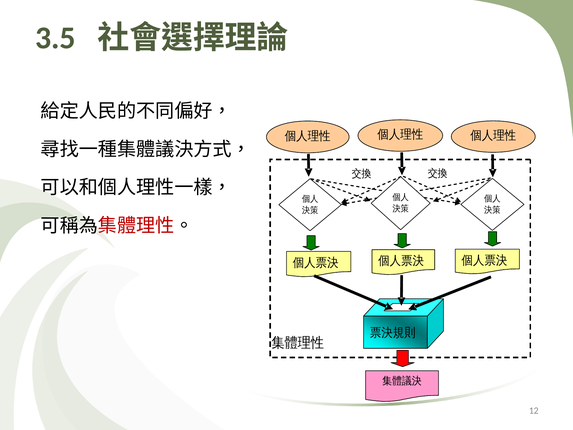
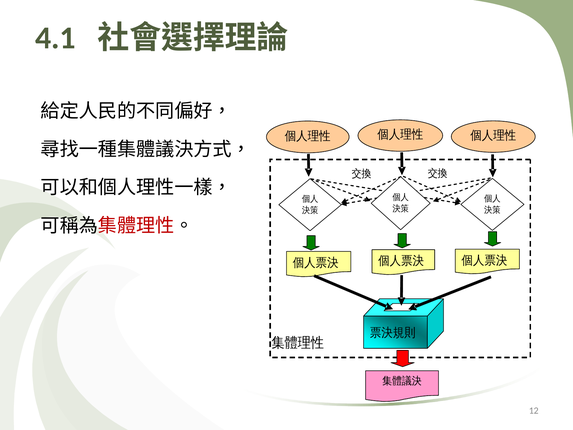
3.5: 3.5 -> 4.1 (55, 38)
